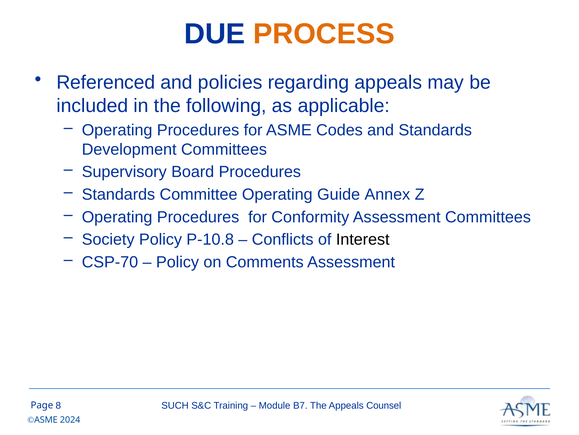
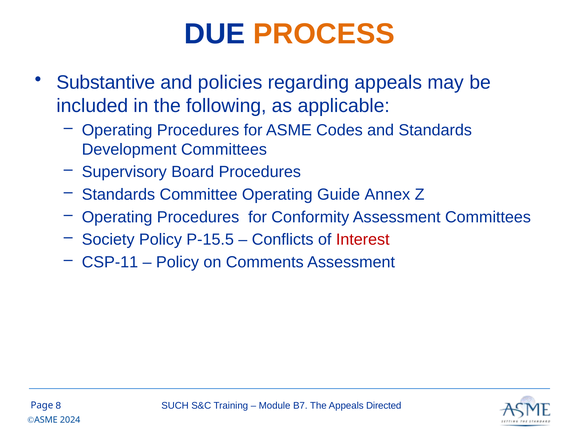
Referenced: Referenced -> Substantive (106, 82)
P-10.8: P-10.8 -> P-15.5 (210, 239)
Interest colour: black -> red (363, 239)
CSP-70: CSP-70 -> CSP-11 (110, 262)
Counsel: Counsel -> Directed (384, 405)
